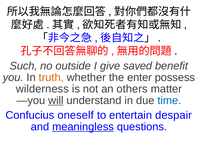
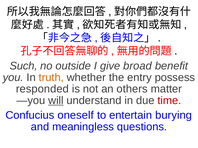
saved: saved -> broad (138, 66)
enter: enter -> entry (139, 78)
wilderness: wilderness -> responded (42, 89)
time colour: blue -> red (169, 101)
despair: despair -> burying (174, 116)
meaningless underline: present -> none (83, 127)
